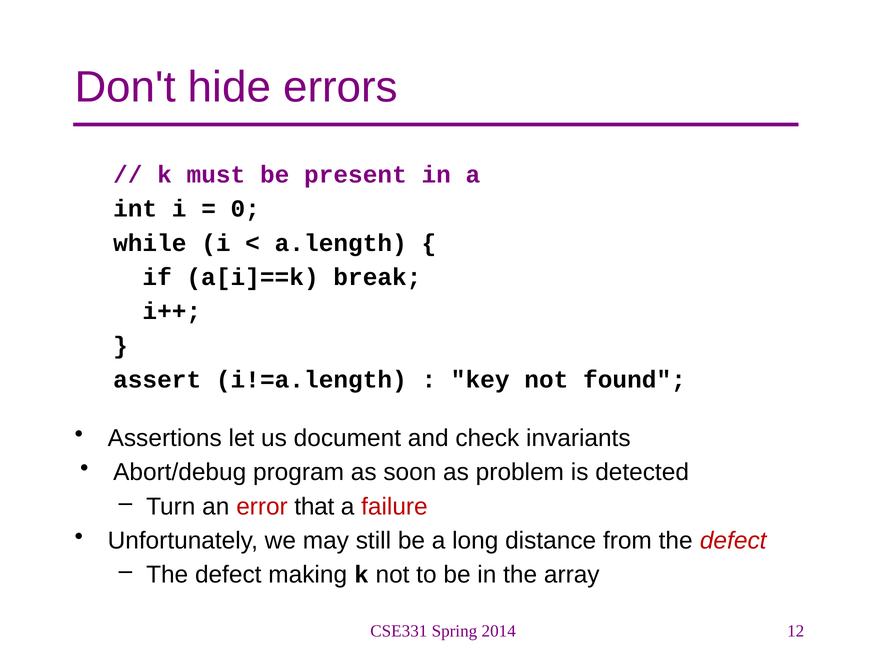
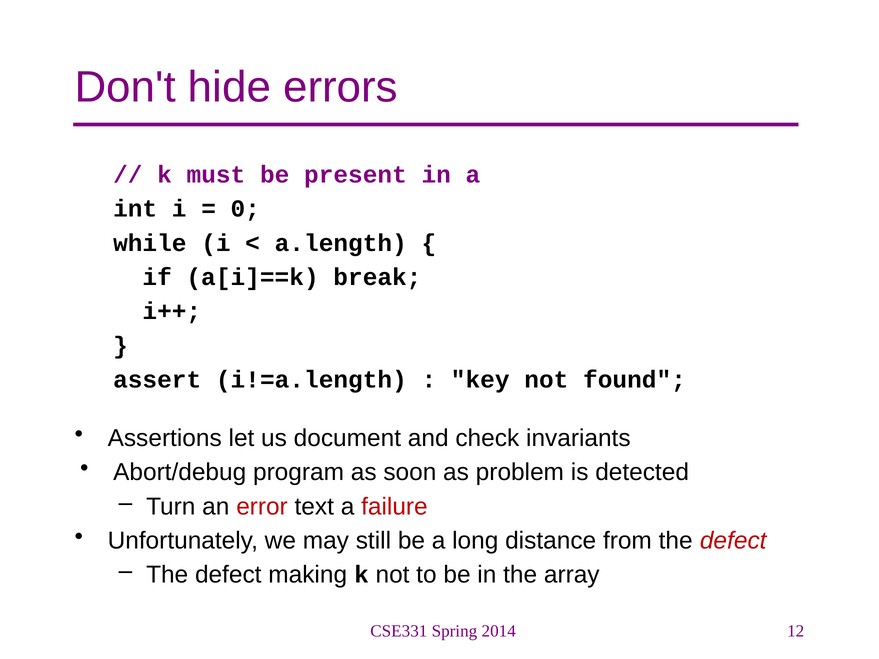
that: that -> text (314, 507)
